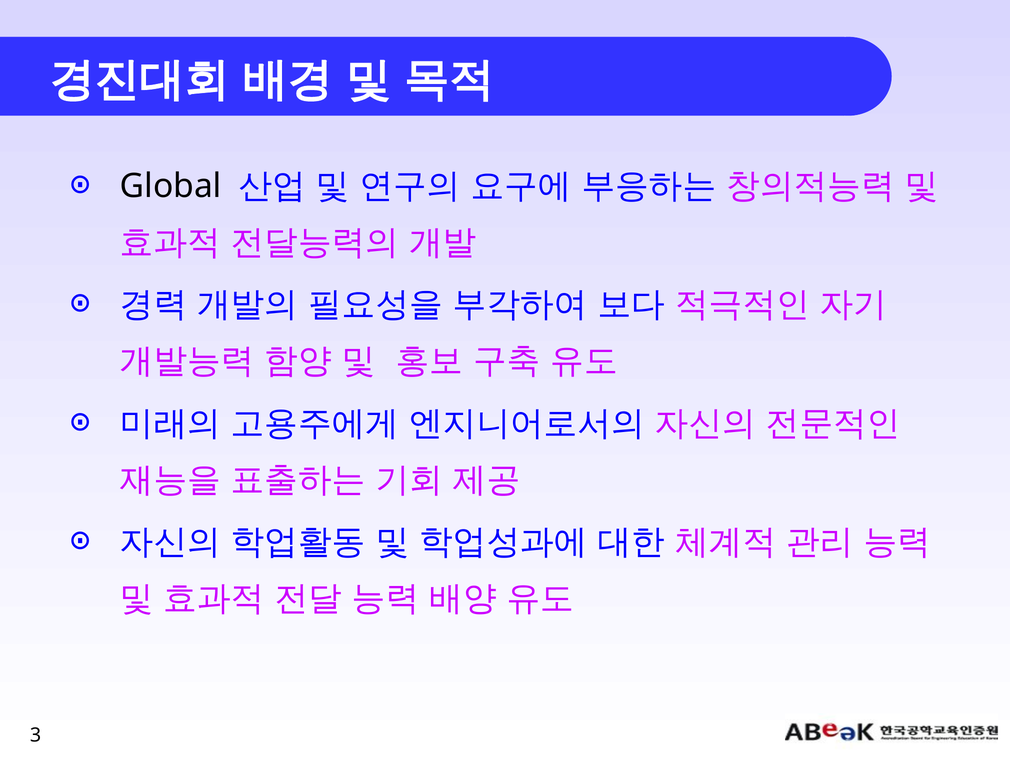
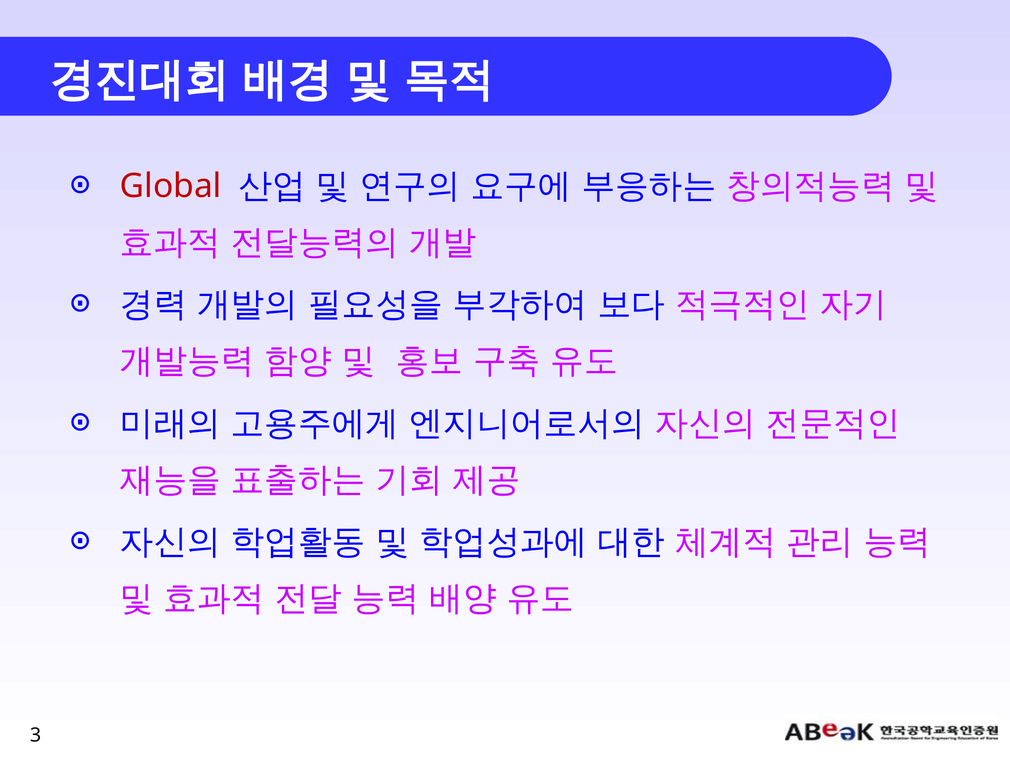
Global colour: black -> red (171, 186)
